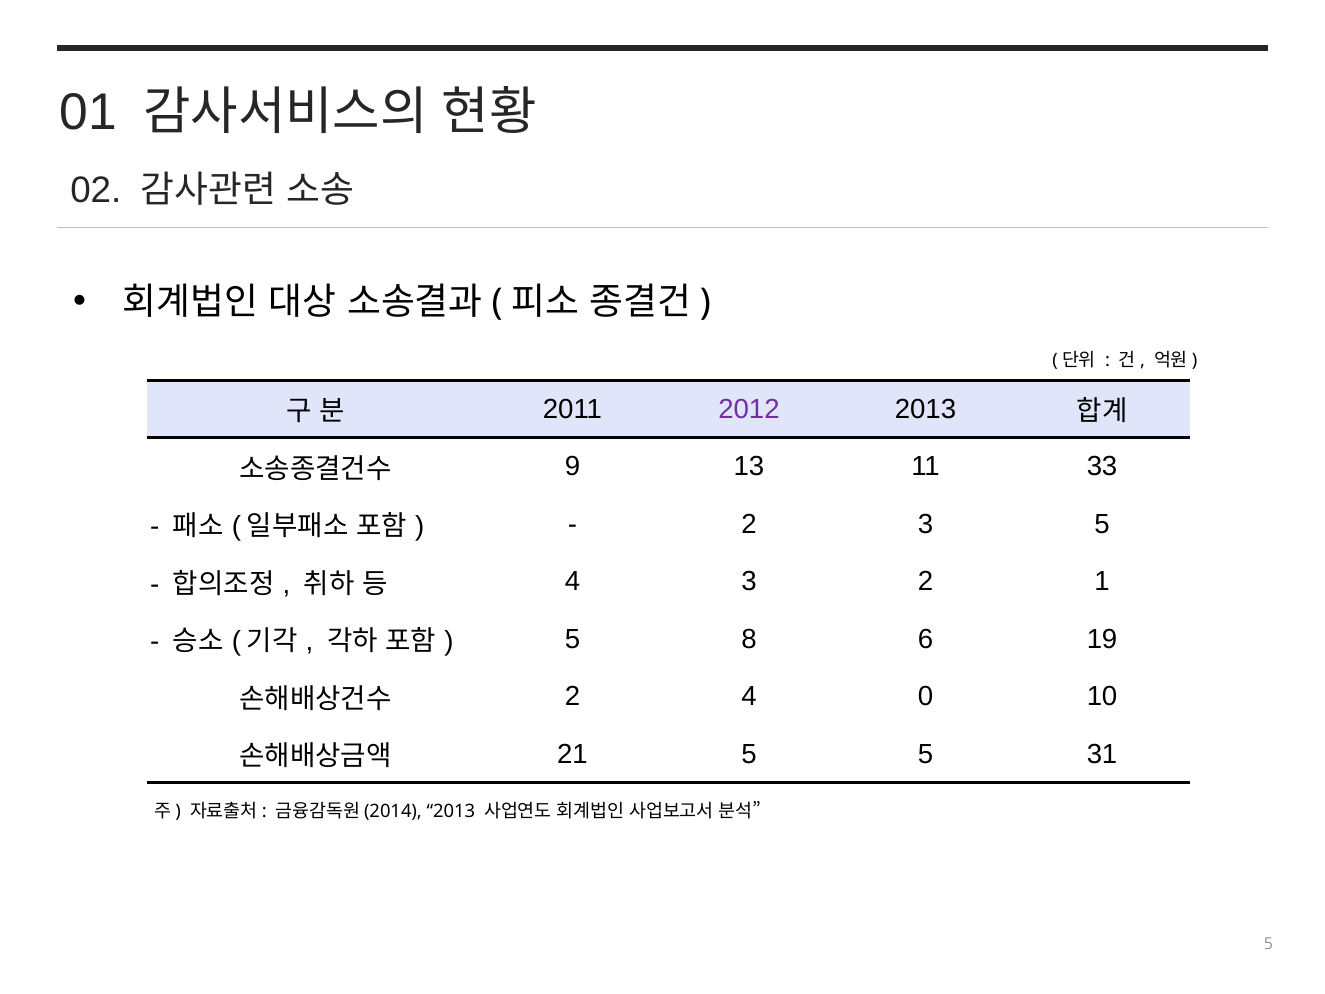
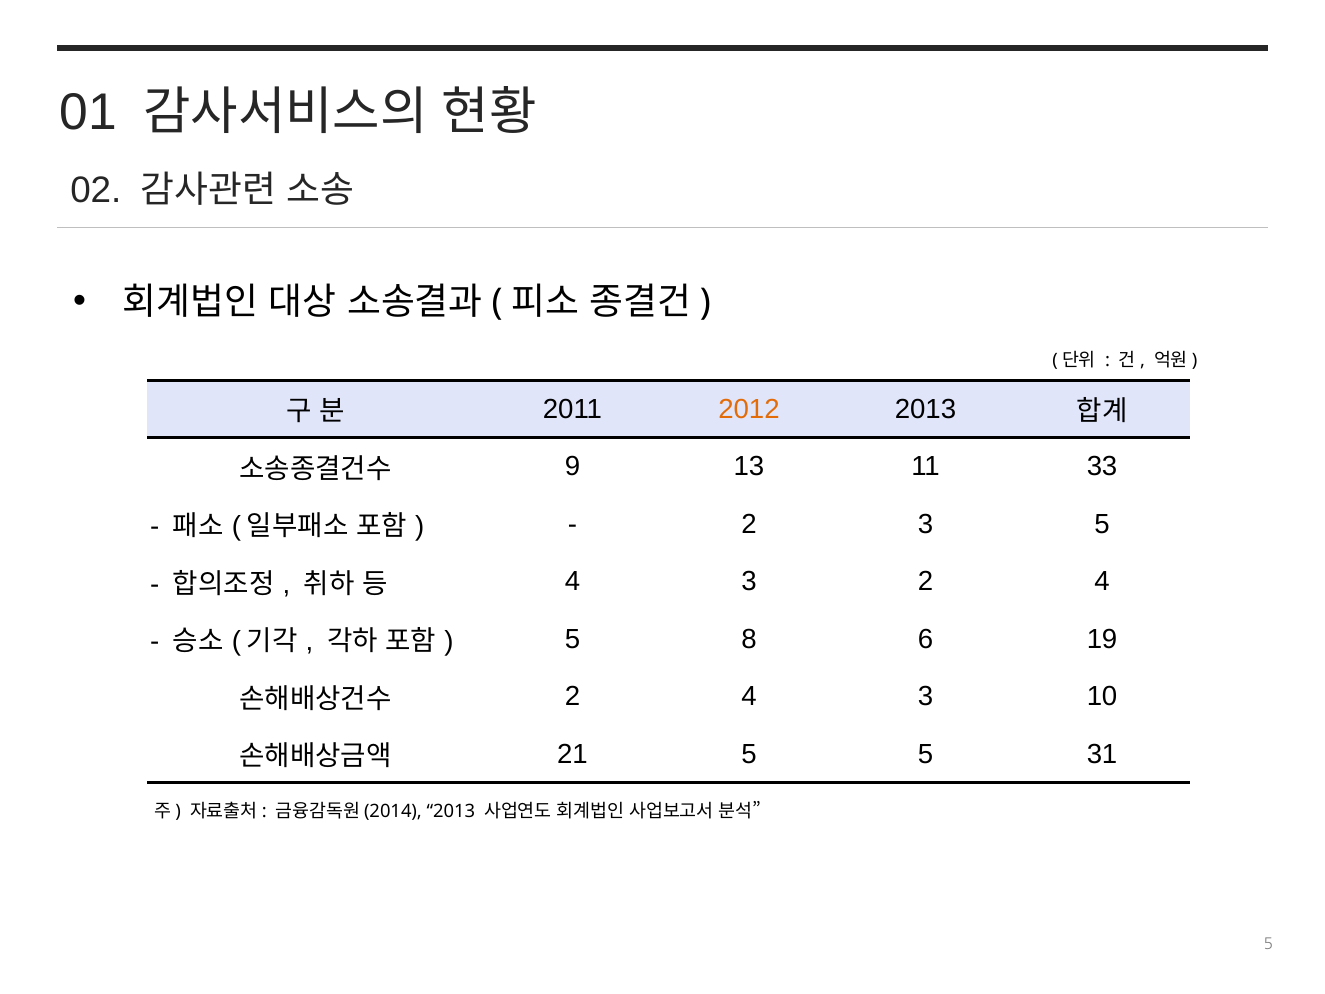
2012 colour: purple -> orange (749, 409)
3 2 1: 1 -> 4 (1102, 582)
2 4 0: 0 -> 3 (926, 696)
